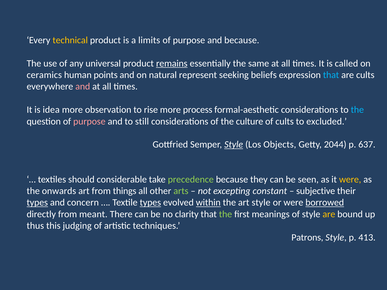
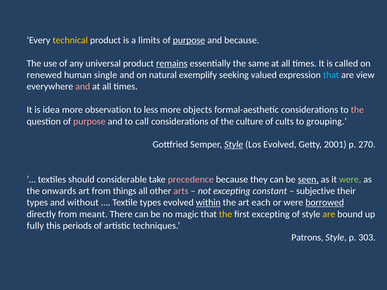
purpose underline: none -> present (189, 40)
ceramics: ceramics -> renewed (44, 75)
points: points -> single (106, 75)
represent: represent -> exemplify (198, 75)
beliefs: beliefs -> valued (264, 75)
are cults: cults -> view (365, 75)
rise: rise -> less (151, 110)
process: process -> objects (198, 110)
the colour: light blue -> pink (357, 110)
still: still -> call (142, 121)
excluded: excluded -> grouping (327, 121)
Los Objects: Objects -> Evolved (280, 145)
2044: 2044 -> 2001 (335, 145)
637: 637 -> 270 (367, 145)
precedence colour: light green -> pink (191, 179)
seen underline: none -> present (308, 179)
were colour: yellow -> light green (350, 179)
arts colour: light green -> pink (181, 191)
types underline: present -> none (37, 203)
concern: concern -> without (83, 203)
types underline: present -> none (150, 203)
art style: style -> each (261, 203)
clarity: clarity -> magic (187, 214)
the colour: light green -> yellow (226, 214)
first meanings: meanings -> excepting (271, 214)
thus: thus -> fully (35, 226)
judging: judging -> periods (77, 226)
413: 413 -> 303 (367, 238)
